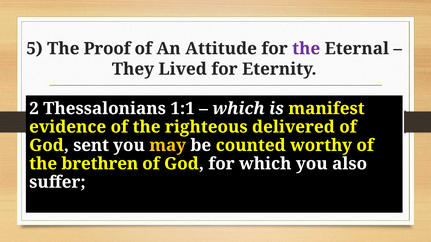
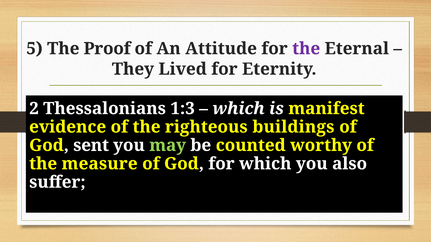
1:1: 1:1 -> 1:3 (183, 109)
delivered: delivered -> buildings (293, 127)
may colour: yellow -> light green (168, 146)
brethren: brethren -> measure (100, 164)
